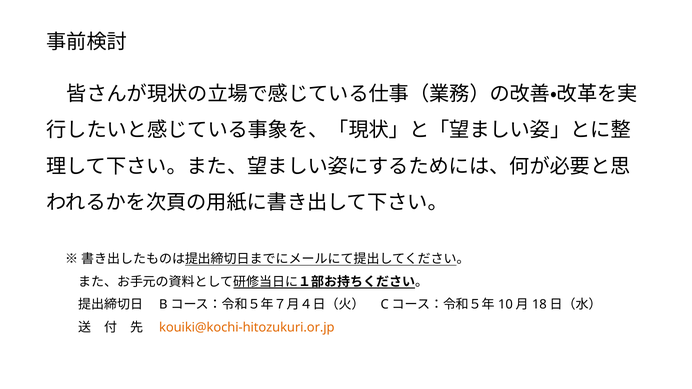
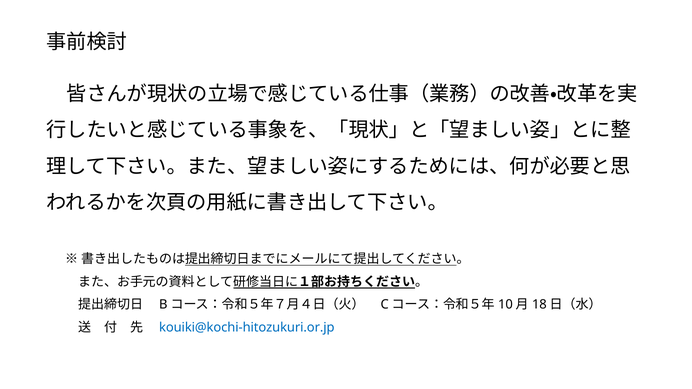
kouiki@kochi-hitozukuri.or.jp colour: orange -> blue (247, 327)
